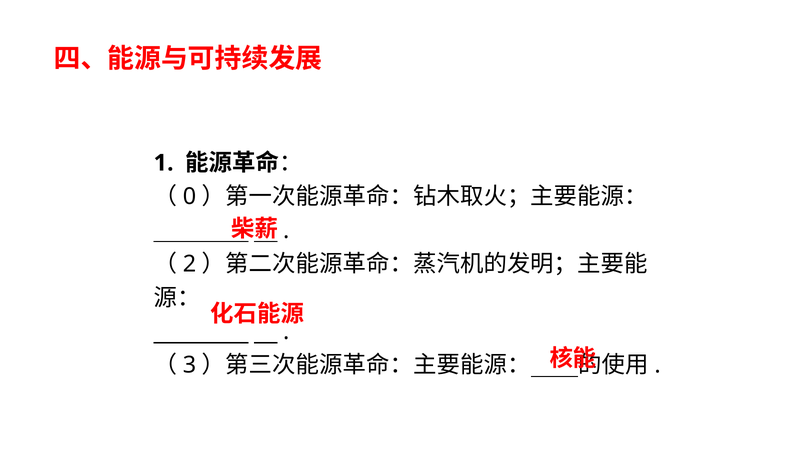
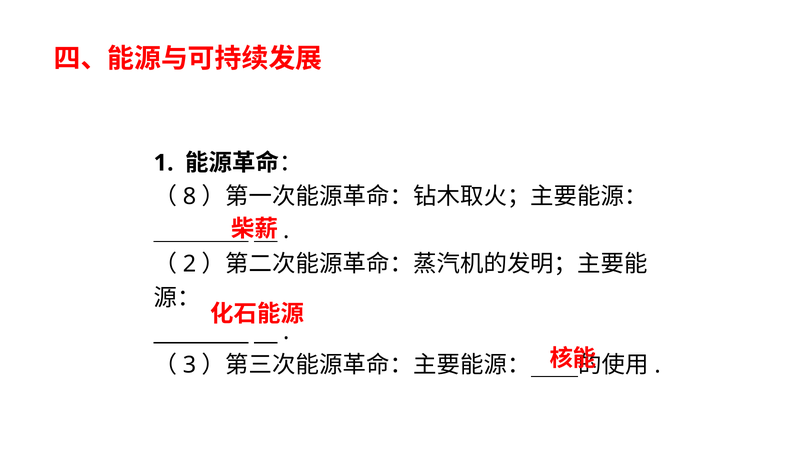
0: 0 -> 8 (189, 197)
